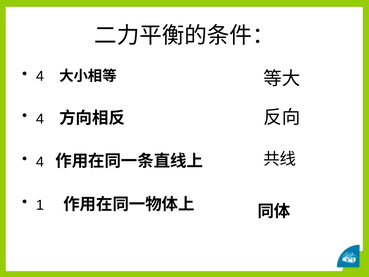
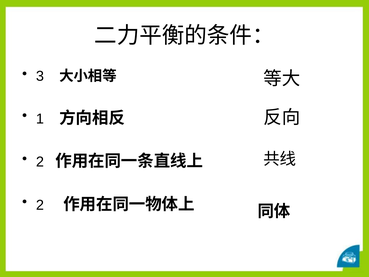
4: 4 -> 3 (40, 76)
4: 4 -> 1 (40, 119)
4: 4 -> 2 (40, 162)
1: 1 -> 2 (40, 205)
